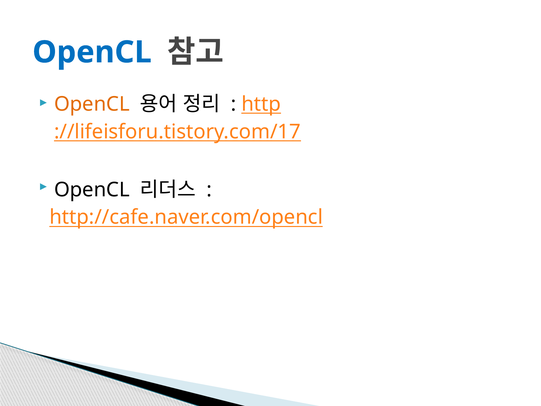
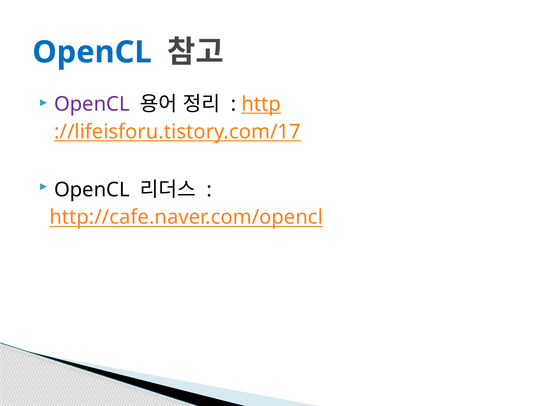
OpenCL colour: orange -> purple (92, 104)
